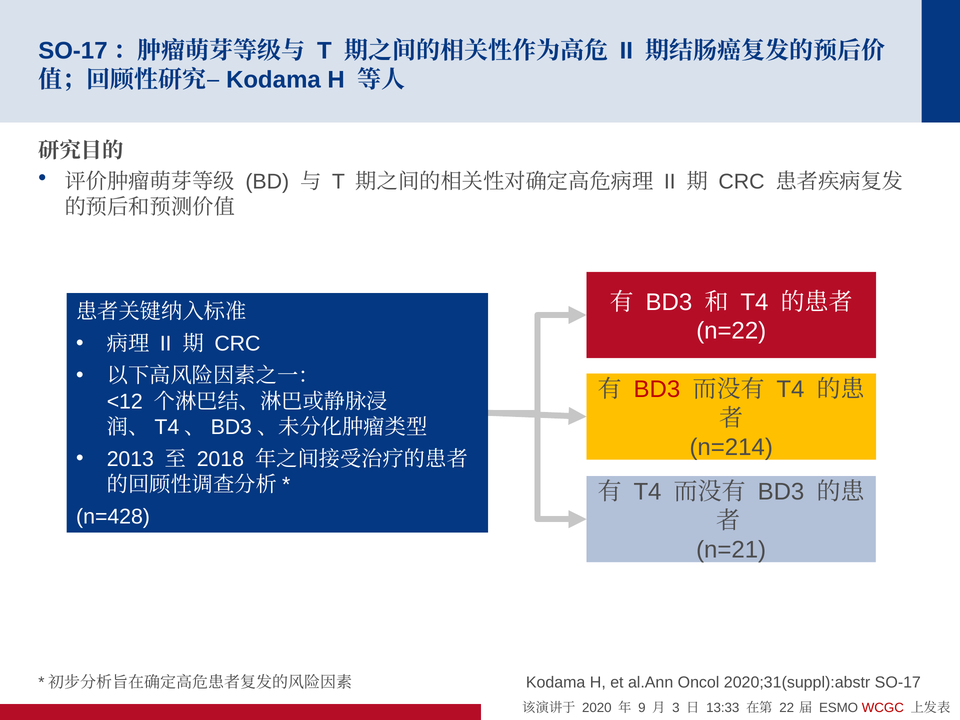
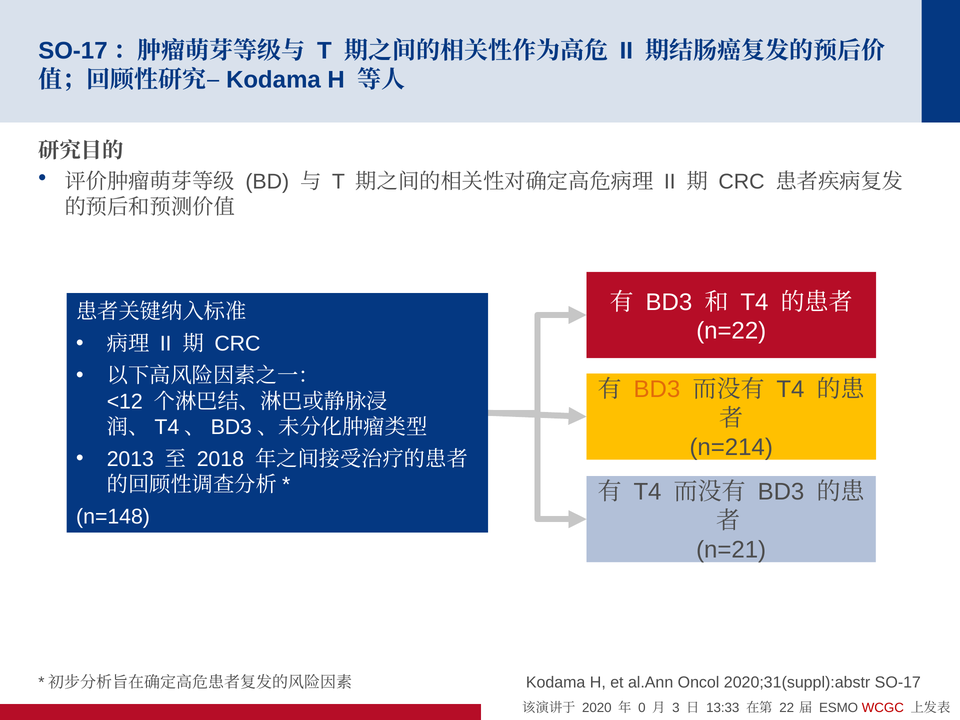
BD3 colour: red -> orange (657, 389)
n=428: n=428 -> n=148 (113, 517)
9: 9 -> 0 (642, 708)
